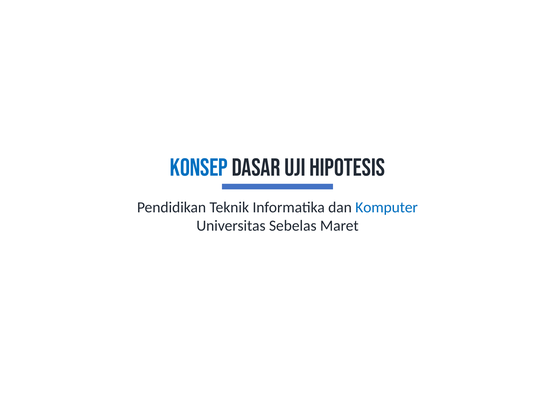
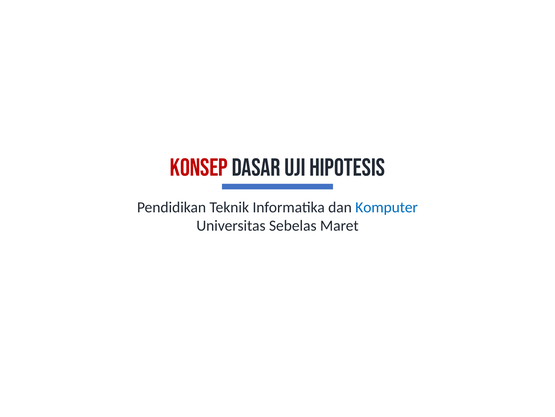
Konsep colour: blue -> red (199, 167)
